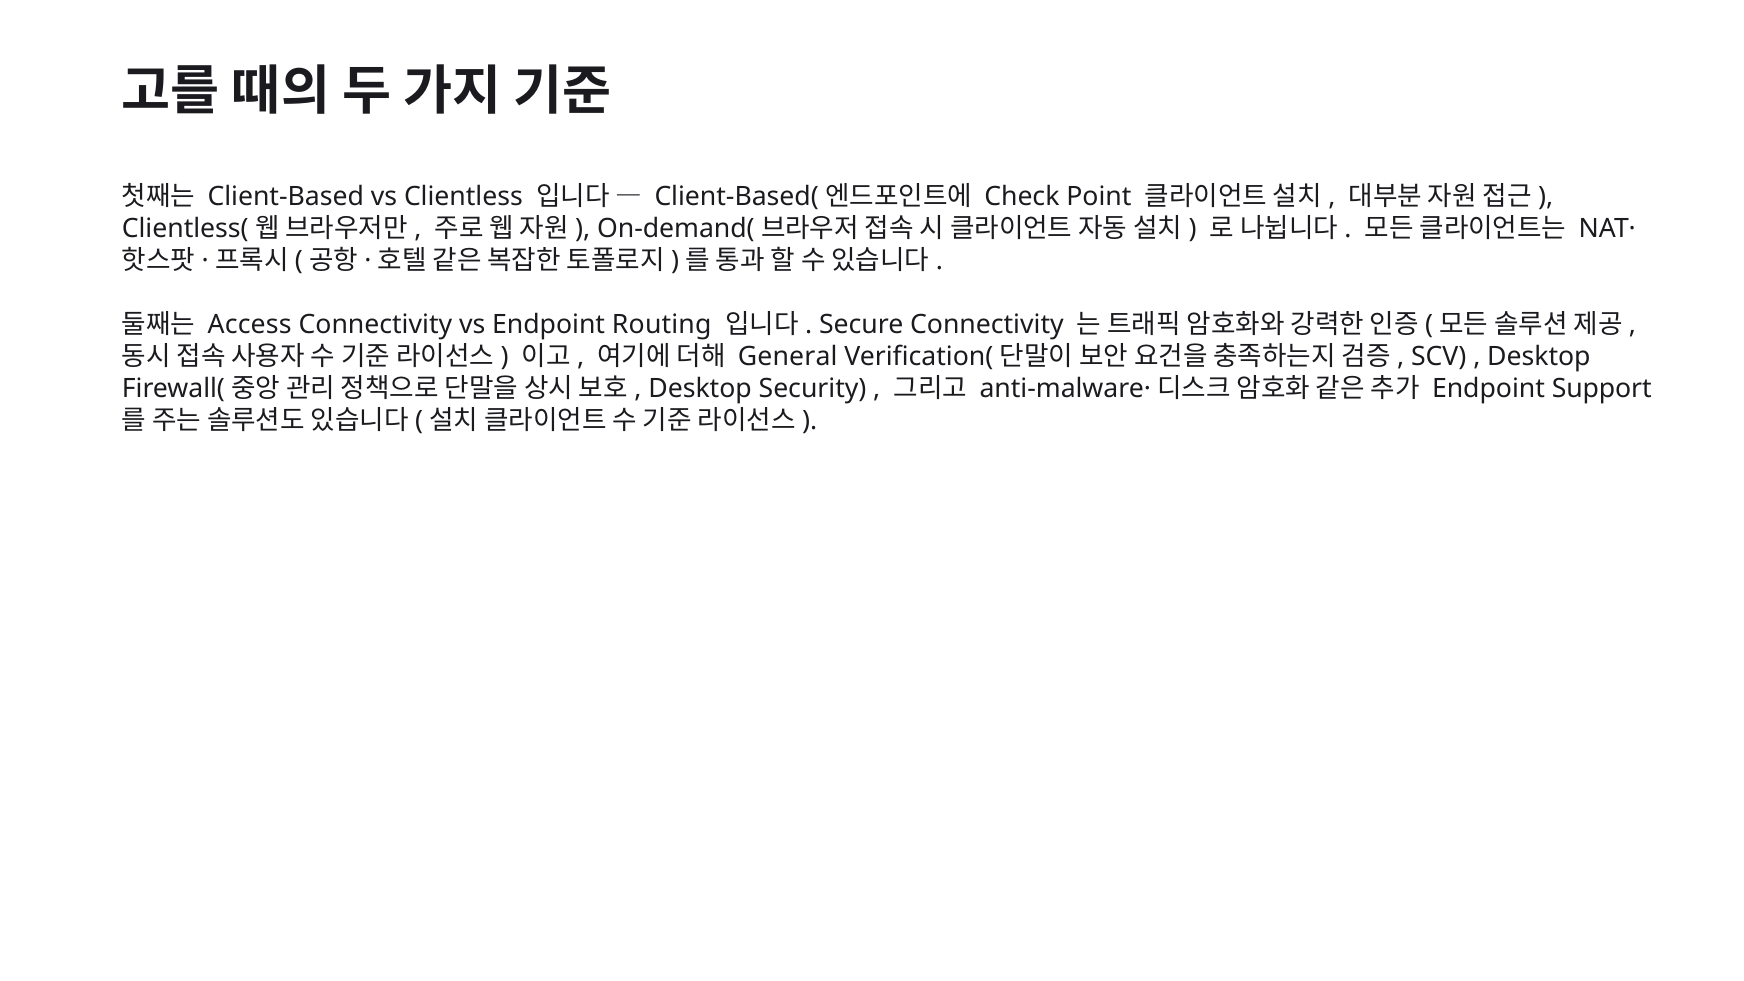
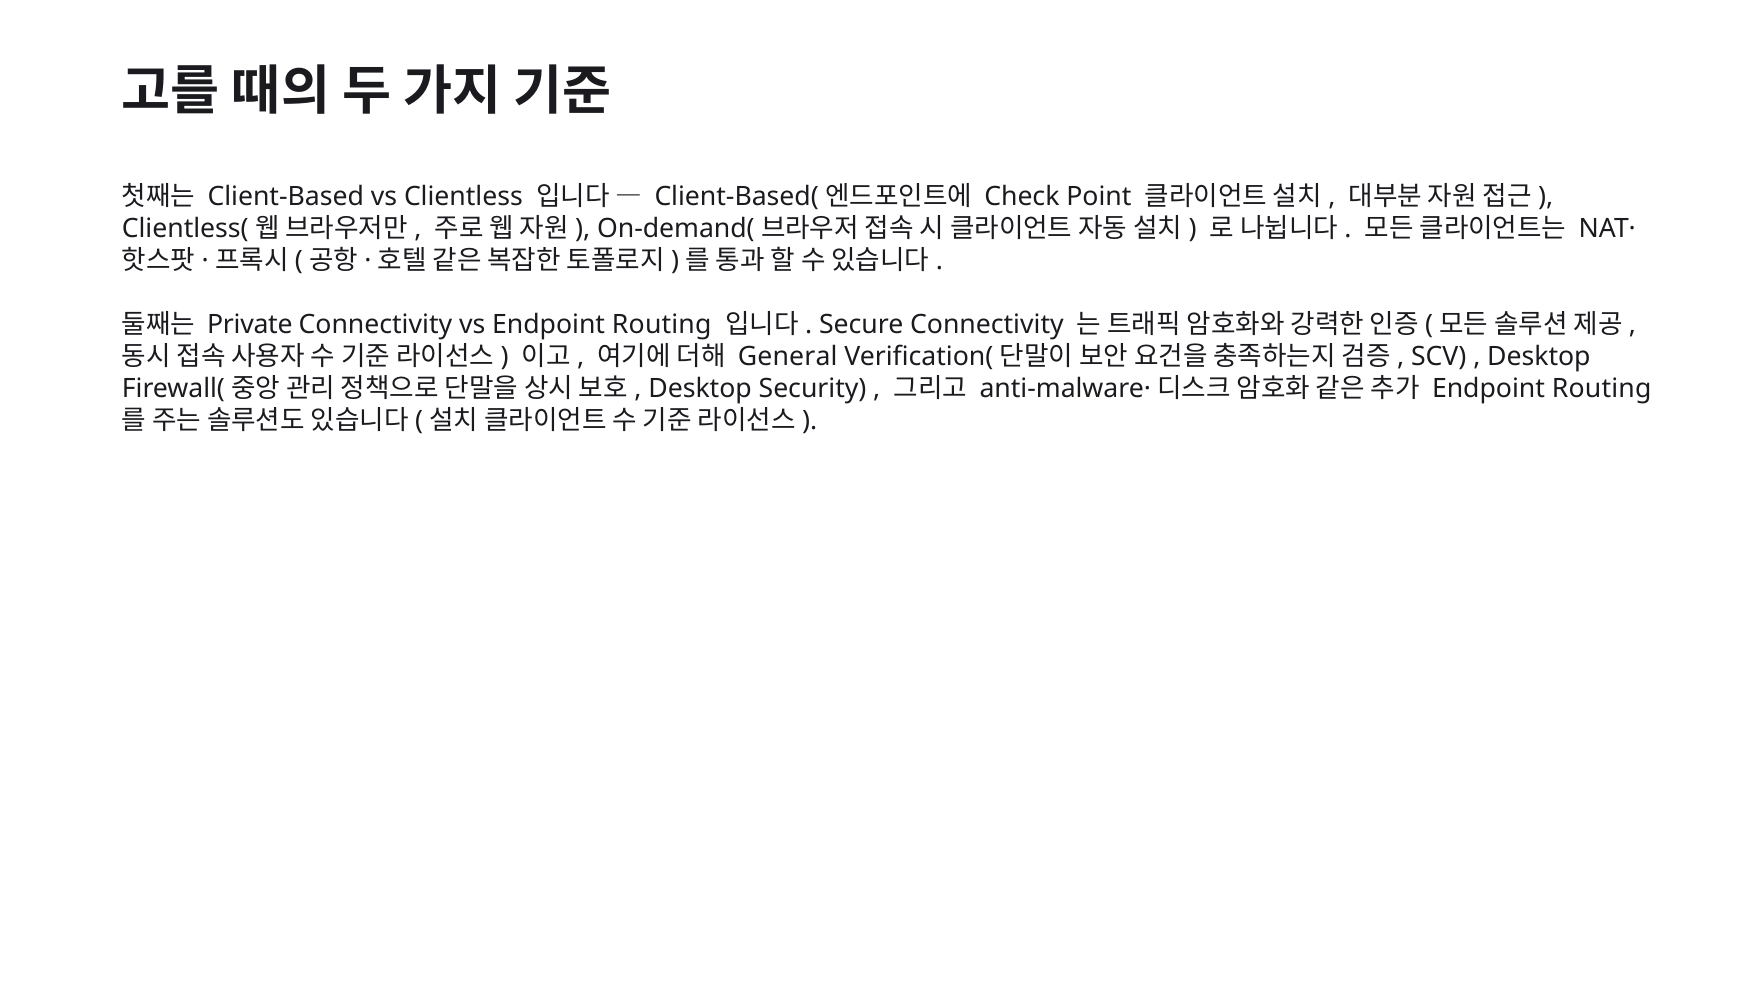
Access: Access -> Private (250, 324)
Support: Support -> Routing (1602, 388)
